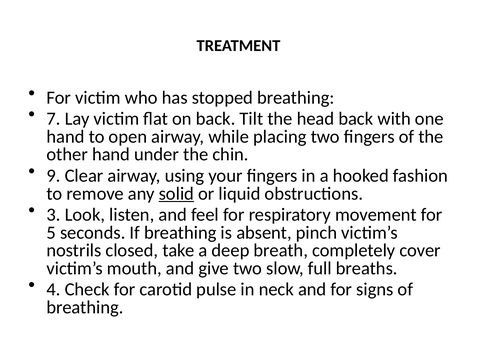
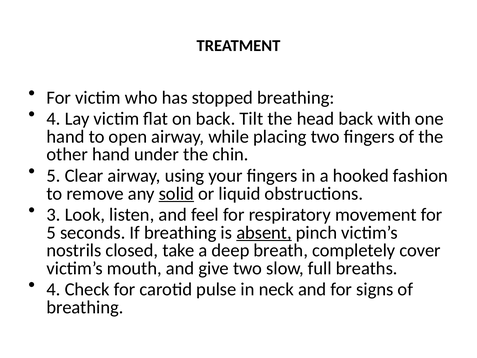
7: 7 -> 4 (54, 119)
9: 9 -> 5 (54, 176)
absent underline: none -> present (264, 232)
